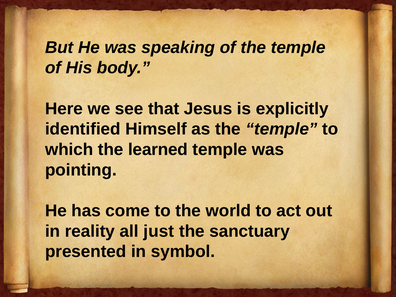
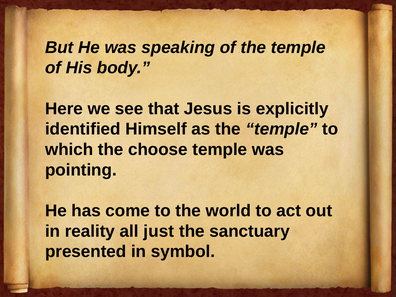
learned: learned -> choose (158, 149)
